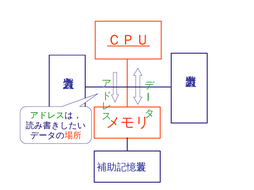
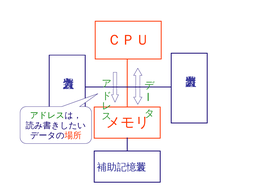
ＣＰＵ underline: present -> none (128, 40)
